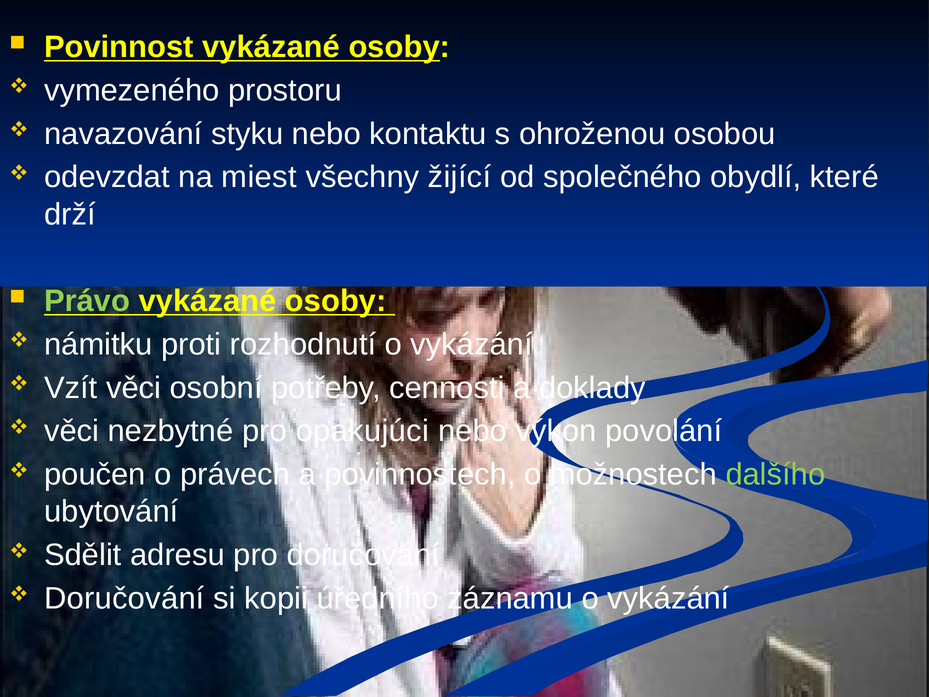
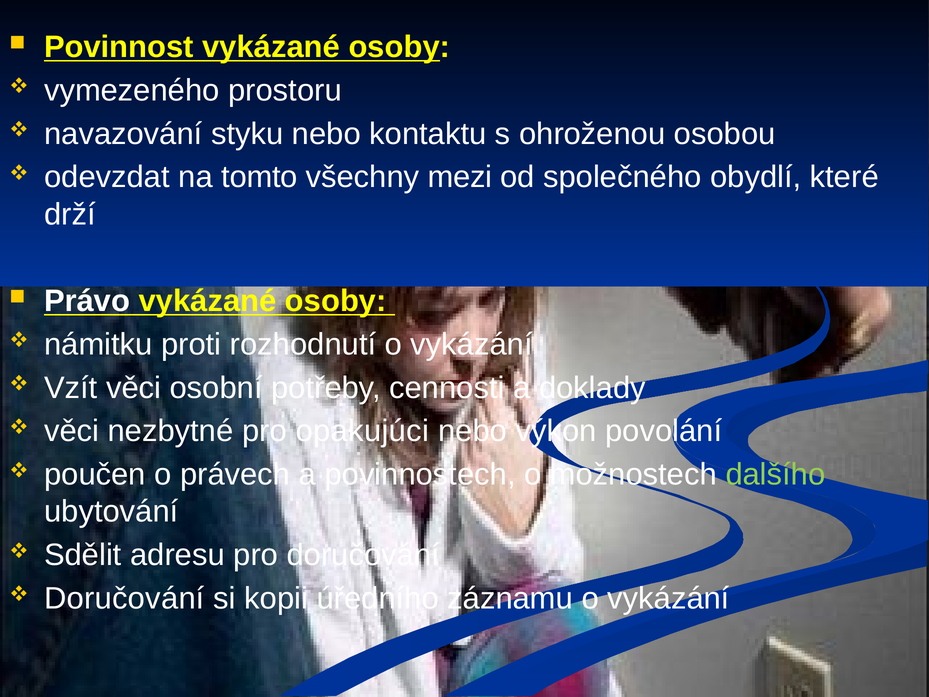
miest: miest -> tomto (259, 177)
žijící: žijící -> mezi (460, 177)
Právo colour: light green -> white (87, 301)
